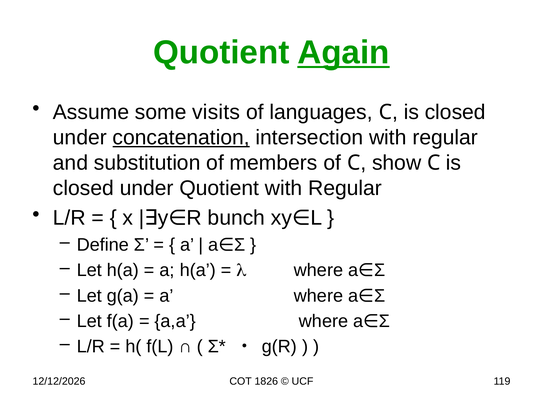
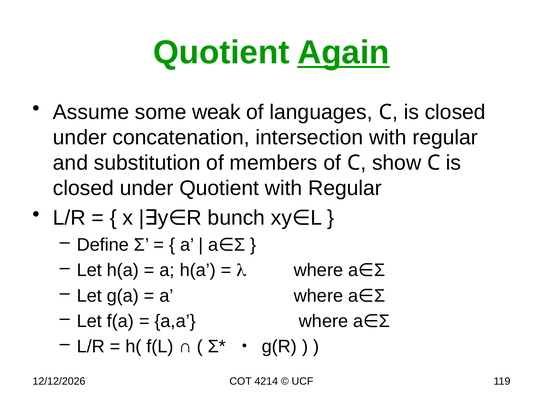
visits: visits -> weak (216, 112)
concatenation underline: present -> none (181, 137)
1826: 1826 -> 4214 (266, 381)
